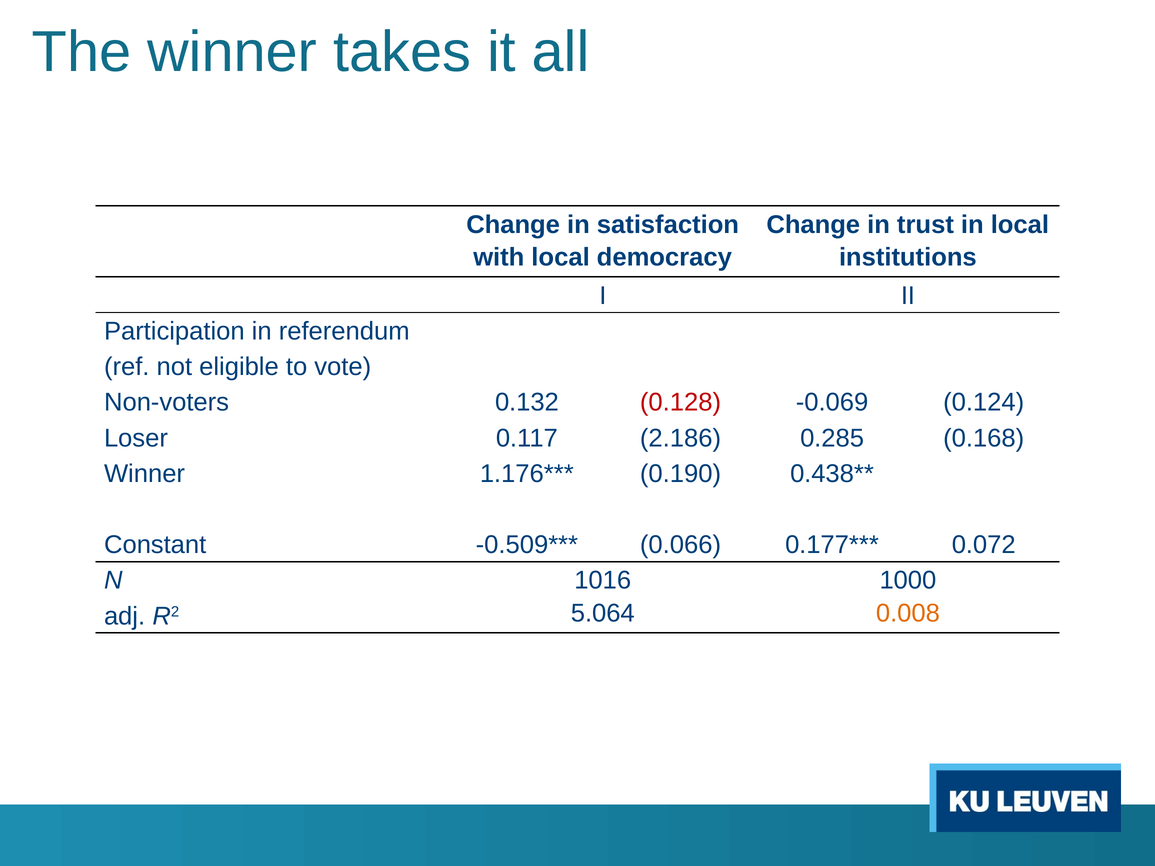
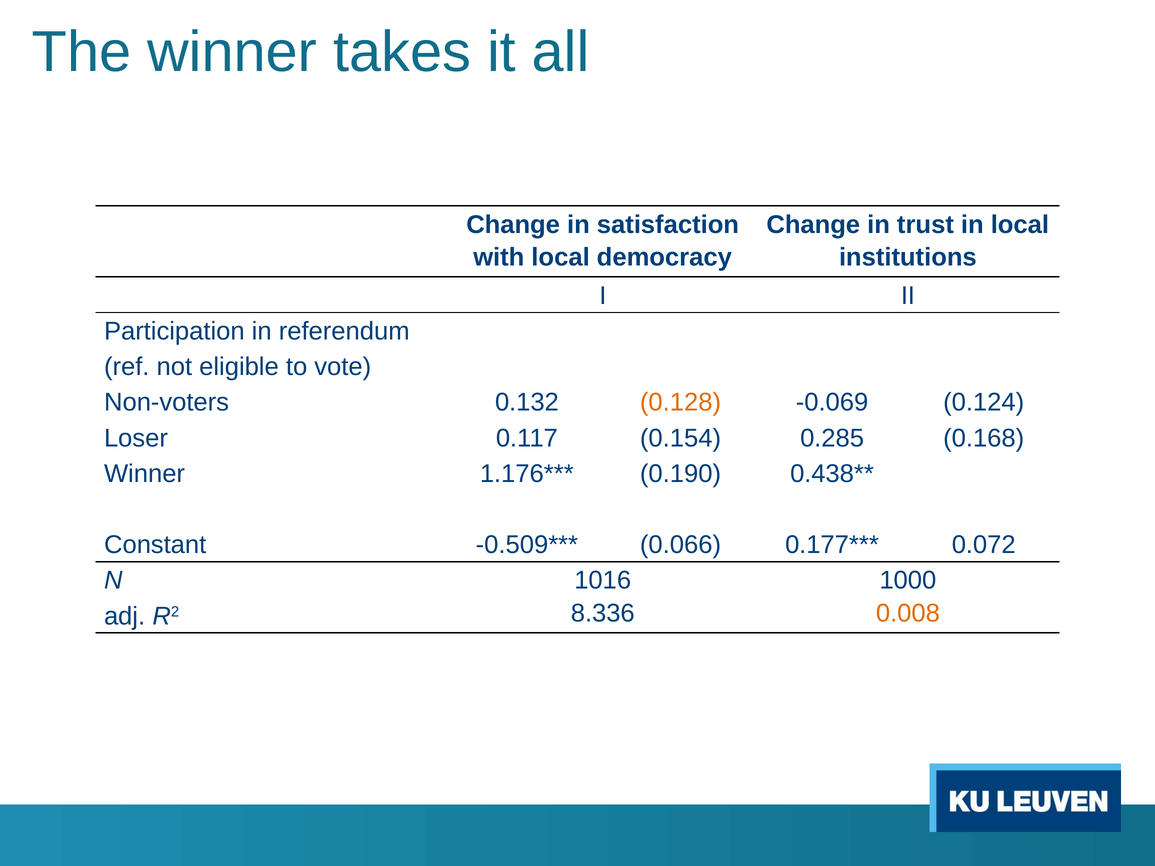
0.128 colour: red -> orange (681, 403)
2.186: 2.186 -> 0.154 (681, 438)
5.064: 5.064 -> 8.336 (603, 613)
